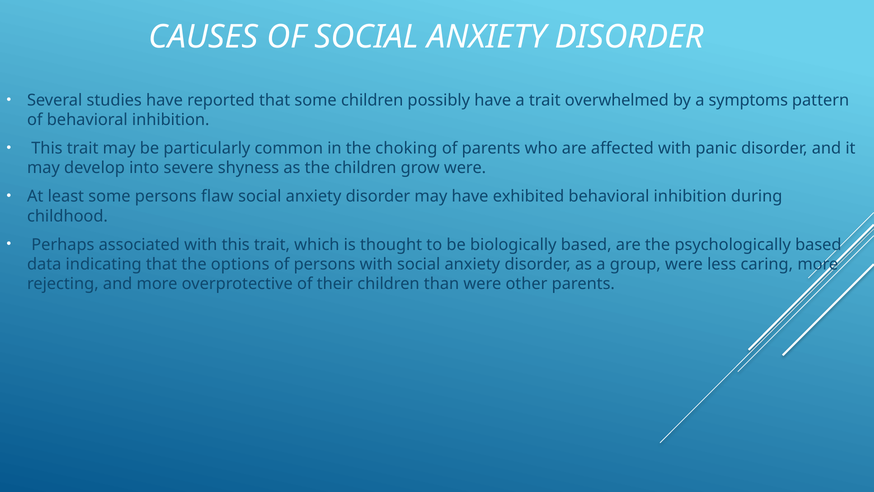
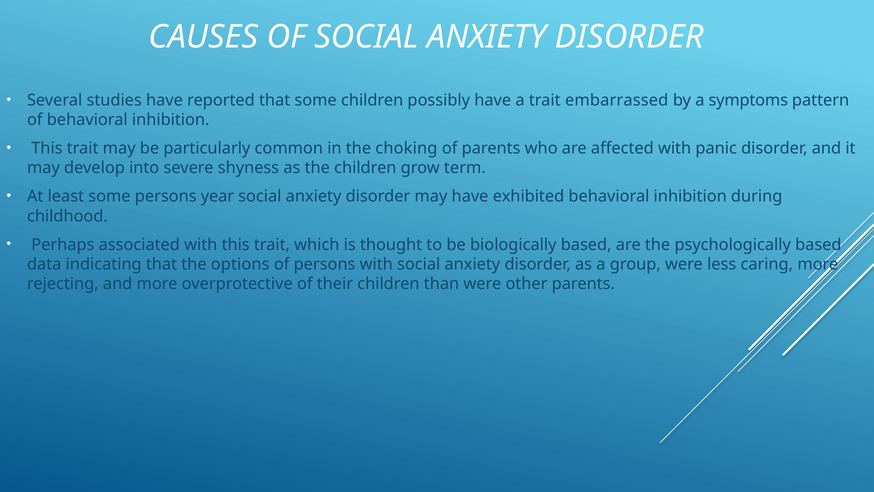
overwhelmed: overwhelmed -> embarrassed (617, 100)
grow were: were -> term (465, 168)
flaw: flaw -> year (217, 196)
